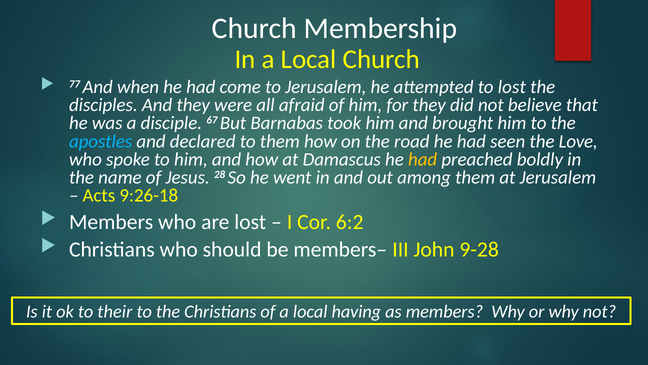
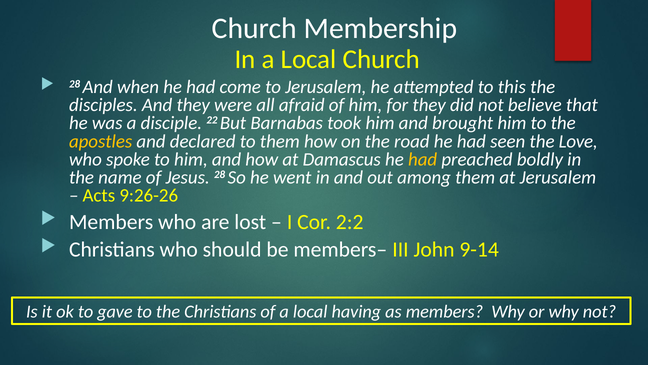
77: 77 -> 28 (75, 84)
to lost: lost -> this (512, 87)
67: 67 -> 22 (212, 120)
apostles colour: light blue -> yellow (101, 141)
9:26-18: 9:26-18 -> 9:26-26 (149, 195)
6:2: 6:2 -> 2:2 (350, 222)
9-28: 9-28 -> 9-14 (479, 249)
their: their -> gave (115, 311)
